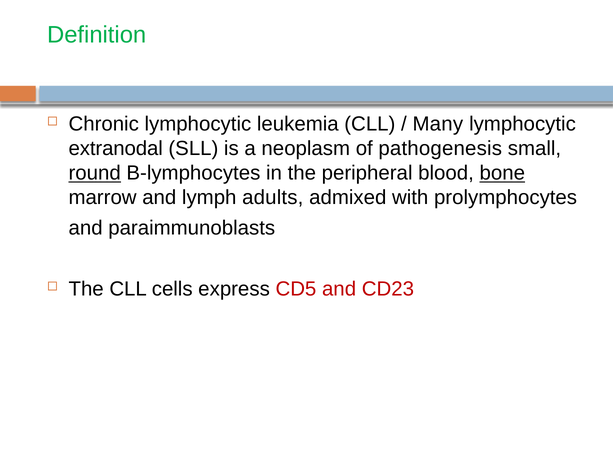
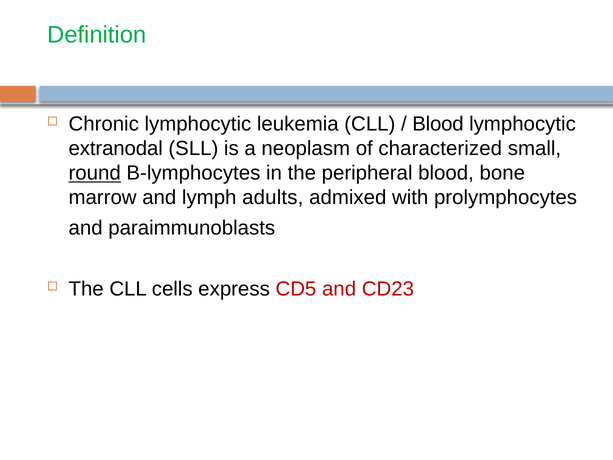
Many: Many -> Blood (438, 124)
pathogenesis: pathogenesis -> characterized (440, 149)
bone underline: present -> none (502, 173)
